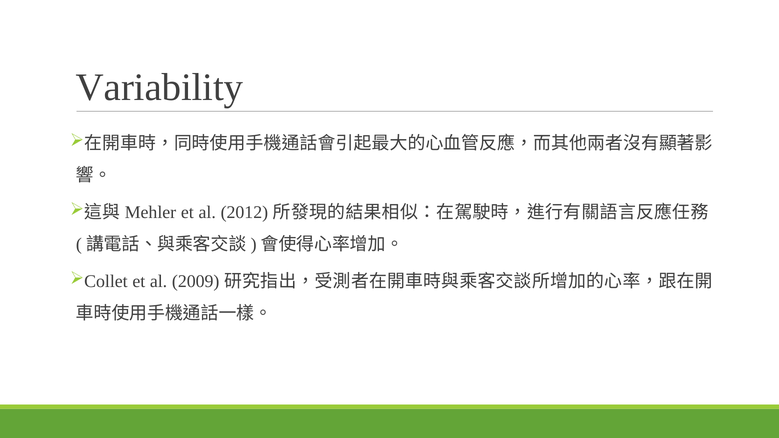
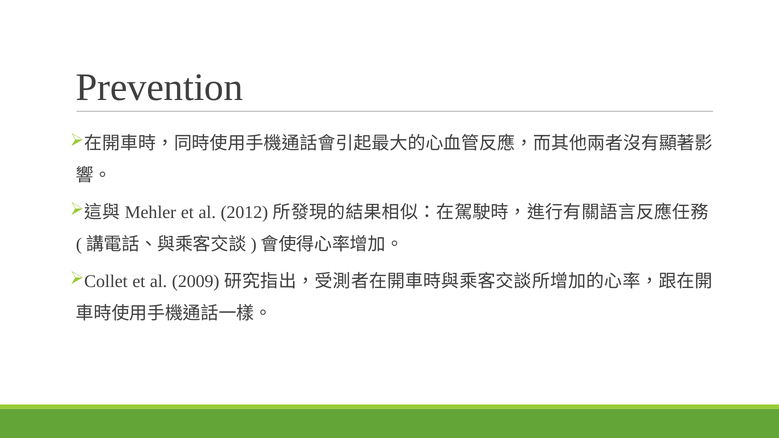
Variability: Variability -> Prevention (160, 87)
